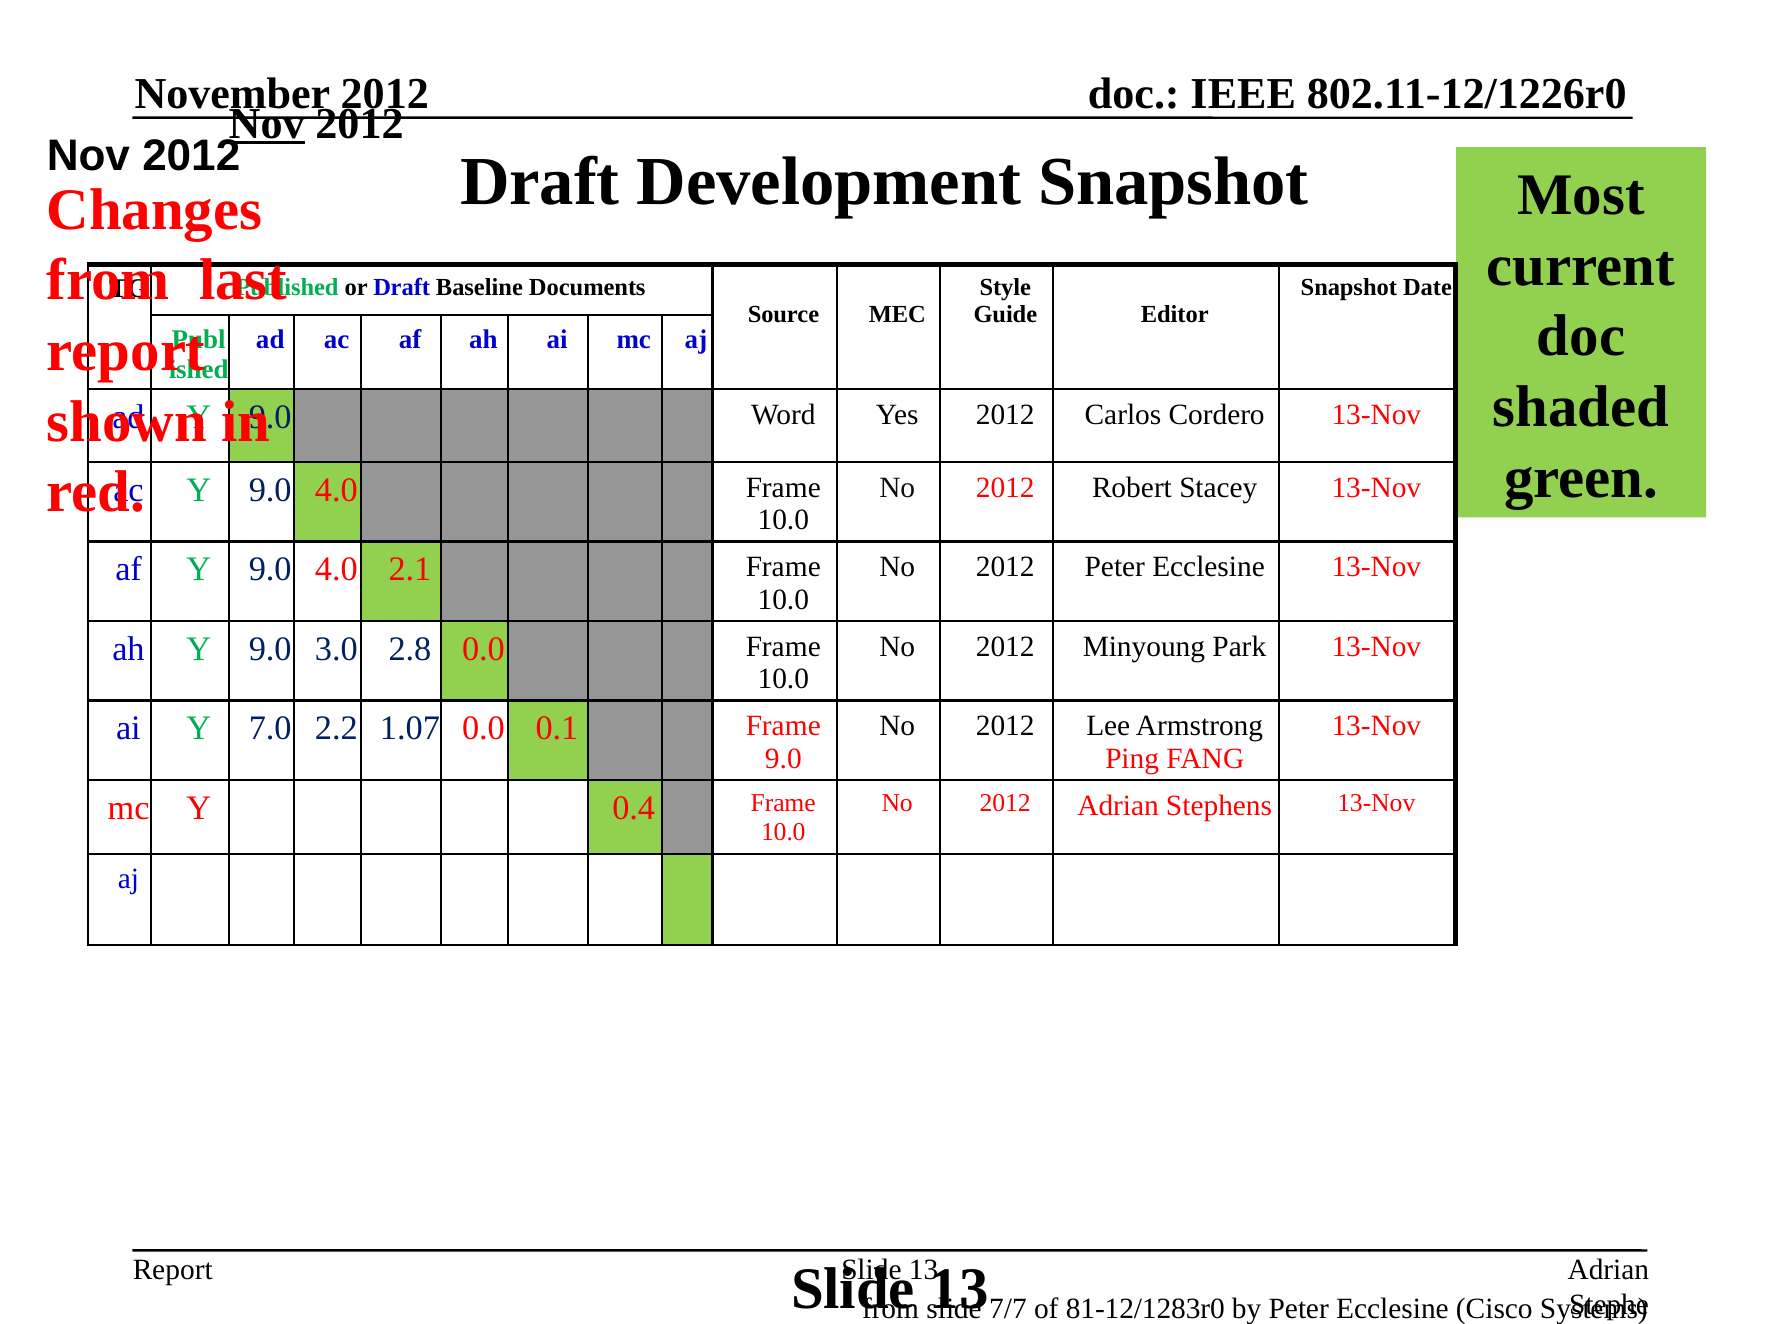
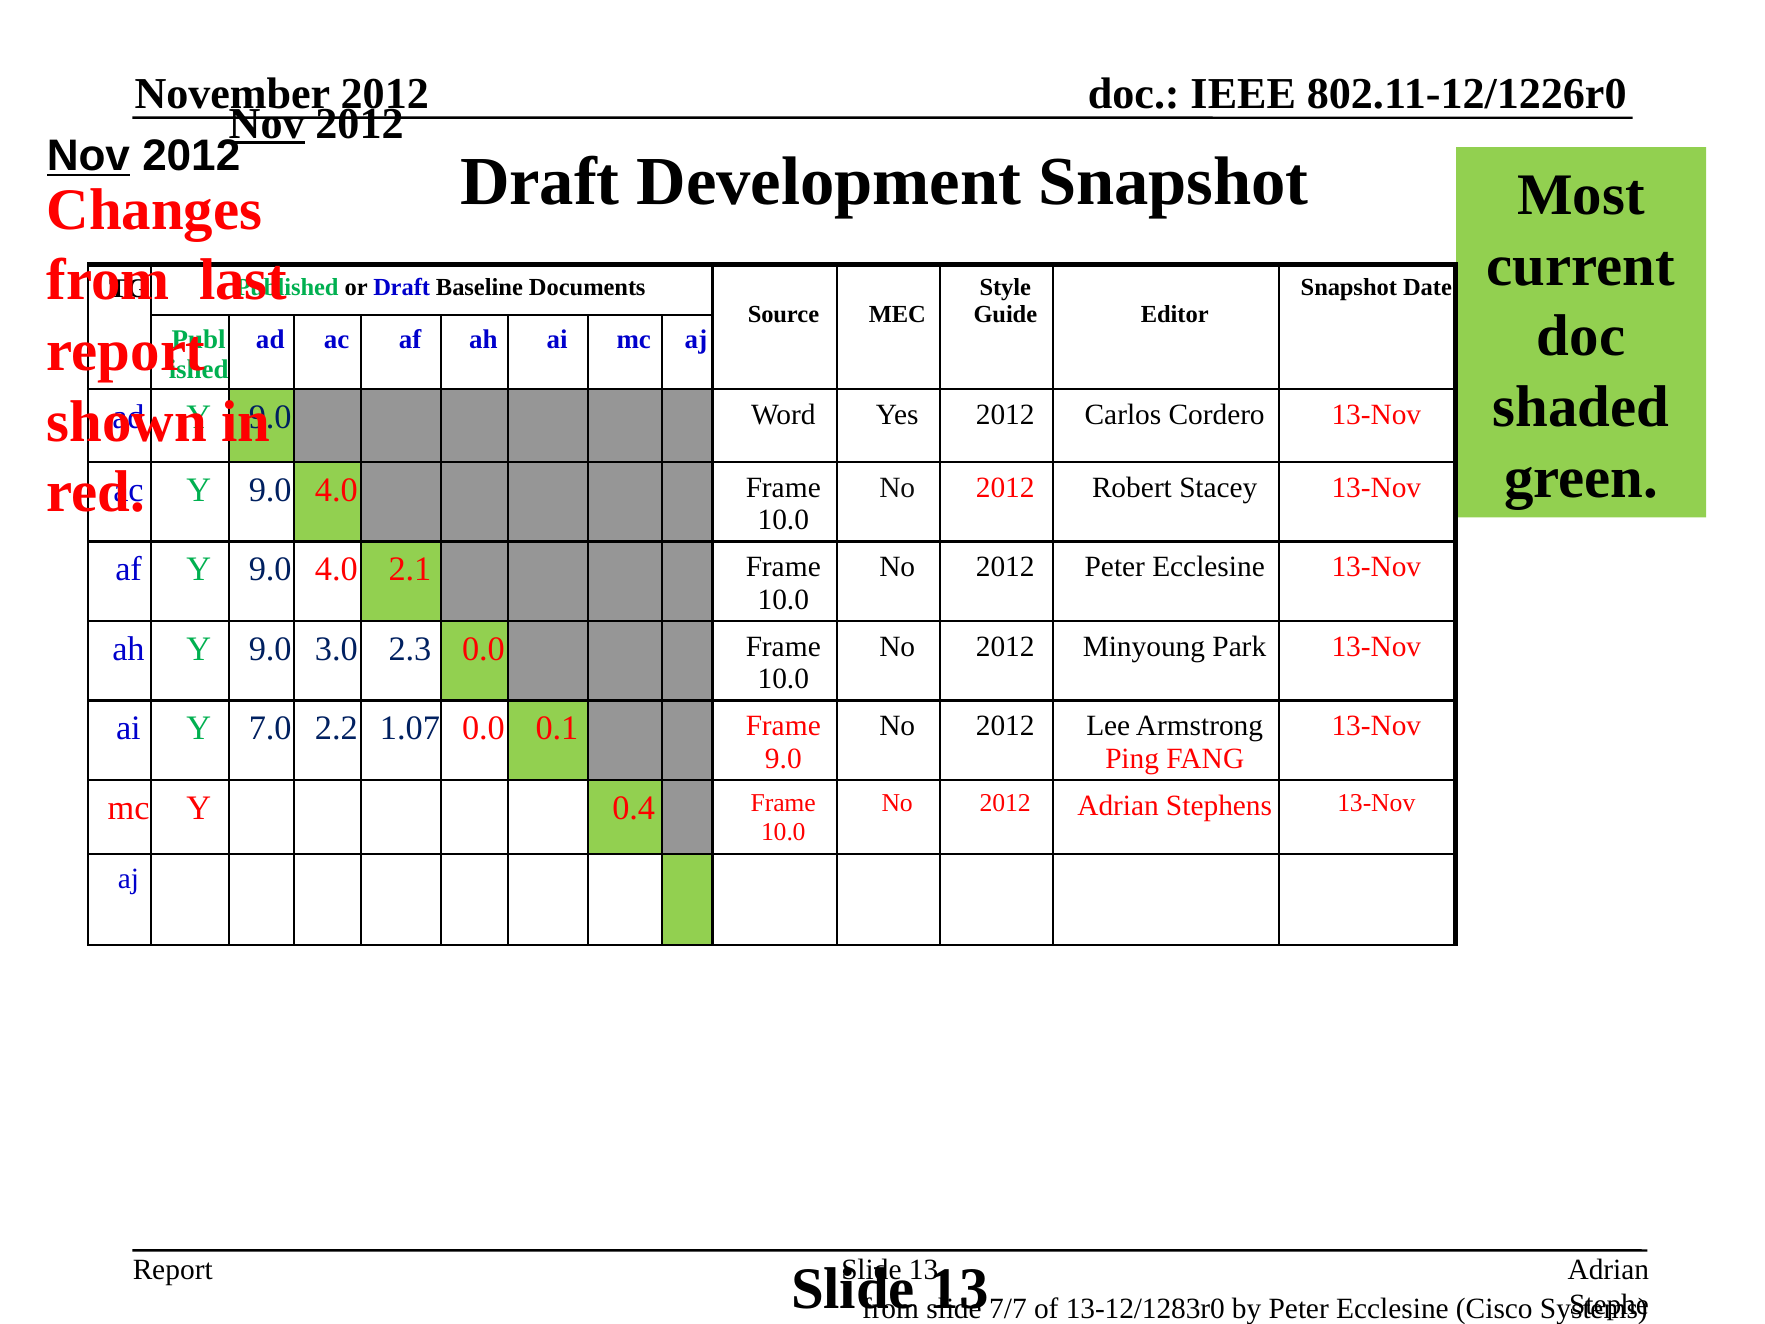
Nov underline: none -> present (88, 156)
2.8: 2.8 -> 2.3 (410, 649)
81-12/1283r0: 81-12/1283r0 -> 13-12/1283r0 (1145, 1308)
